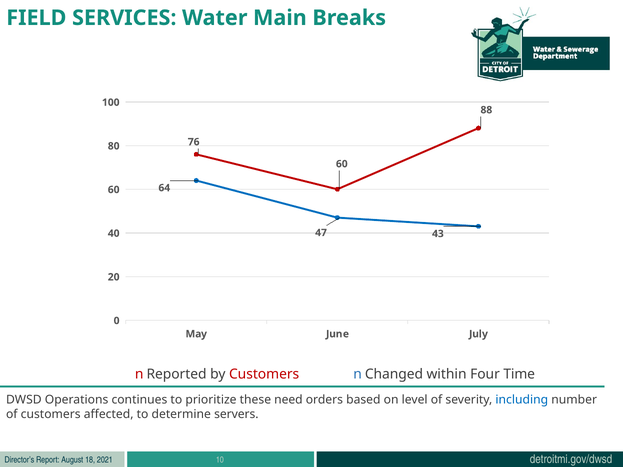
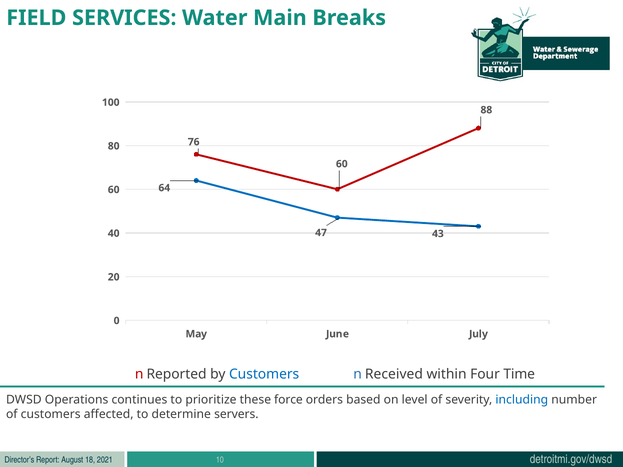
Customers colour: red -> blue (264, 375)
Changed: Changed -> Received (394, 375)
need: need -> force (288, 400)
